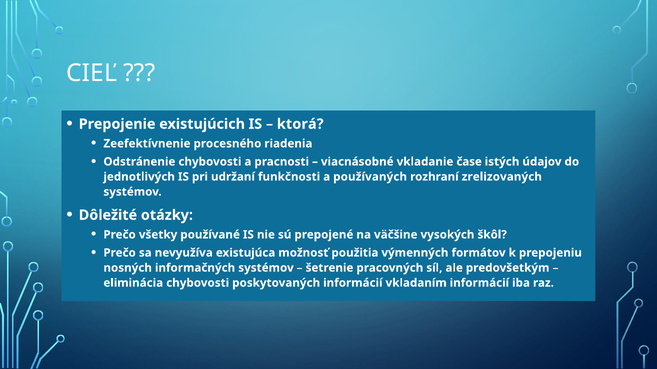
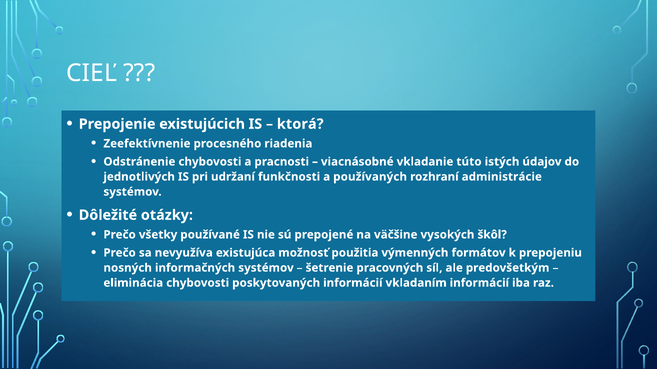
čase: čase -> túto (469, 162)
zrelizovaných: zrelizovaných -> administrácie (502, 177)
